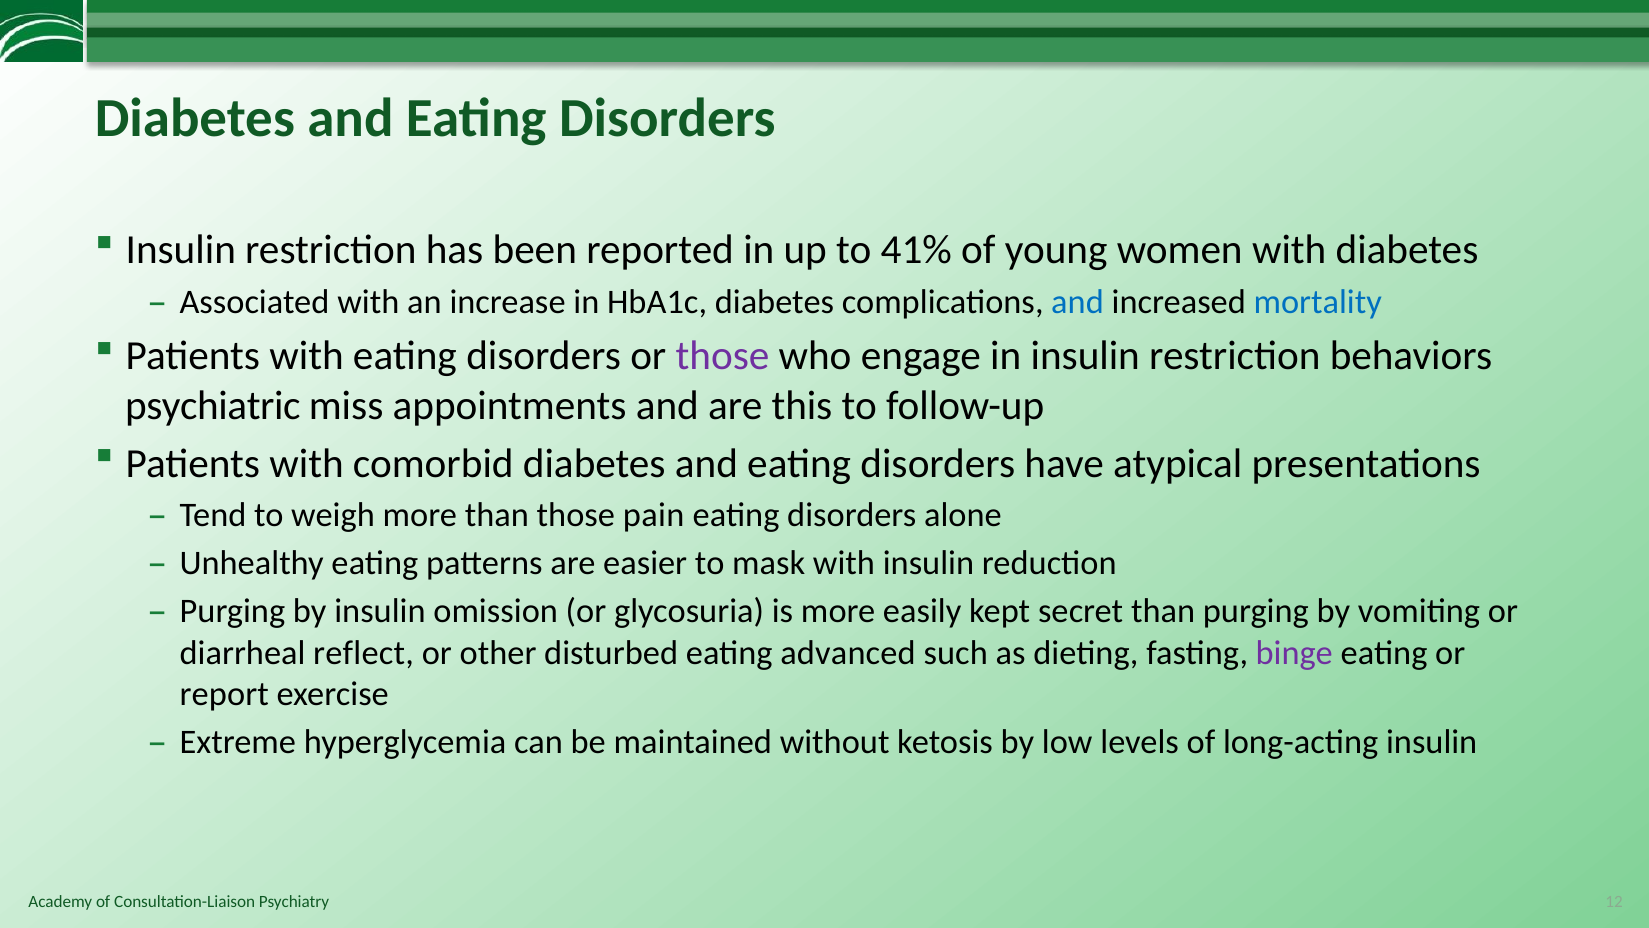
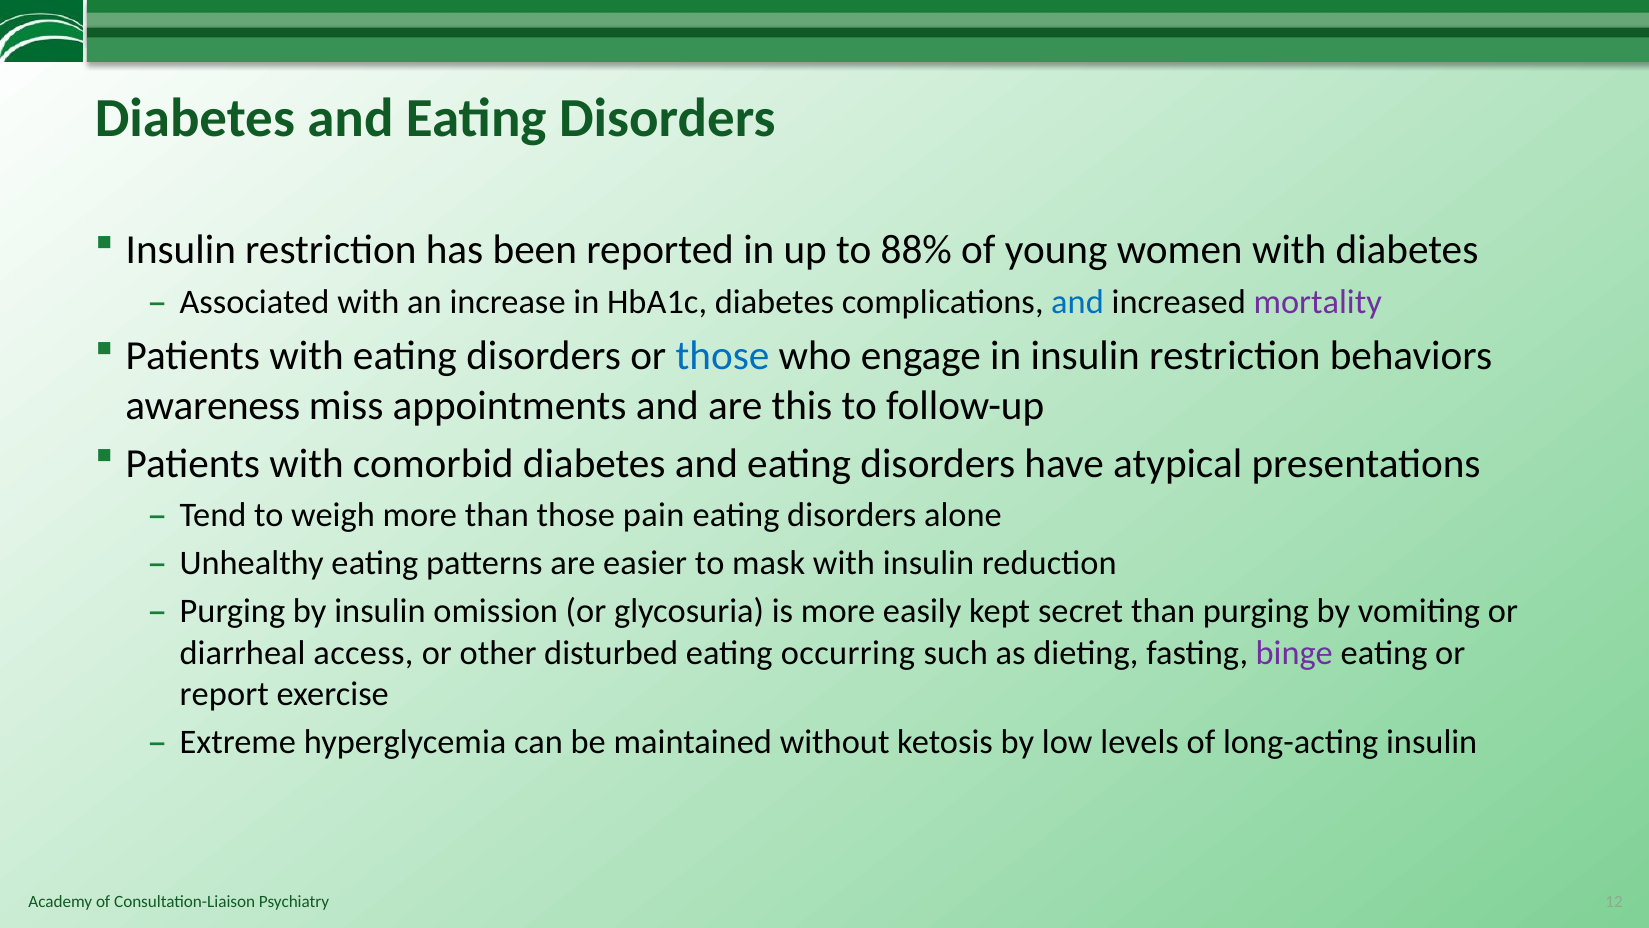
41%: 41% -> 88% (916, 250)
mortality colour: blue -> purple (1318, 302)
those colour: purple -> blue (723, 356)
psychiatric: psychiatric -> awareness (213, 406)
reflect: reflect -> access (363, 652)
advanced: advanced -> occurring (848, 652)
